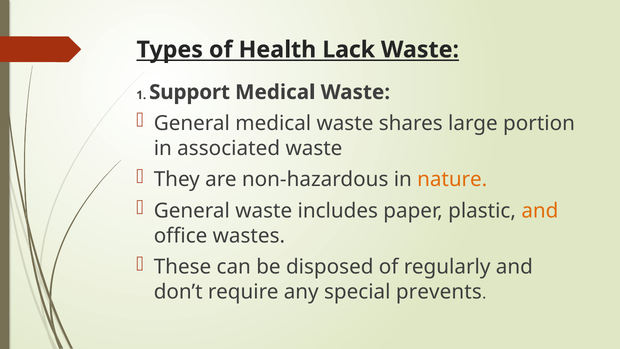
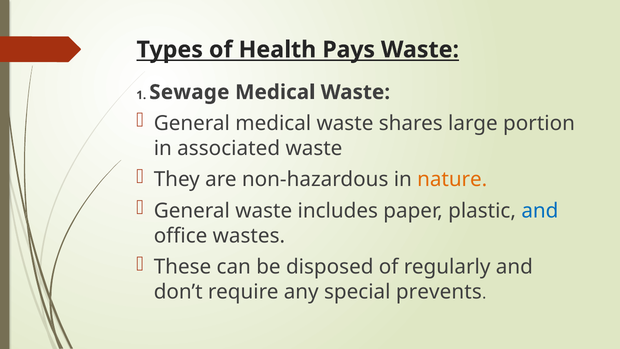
Lack: Lack -> Pays (349, 50)
Support: Support -> Sewage (189, 92)
and colour: orange -> blue (540, 211)
